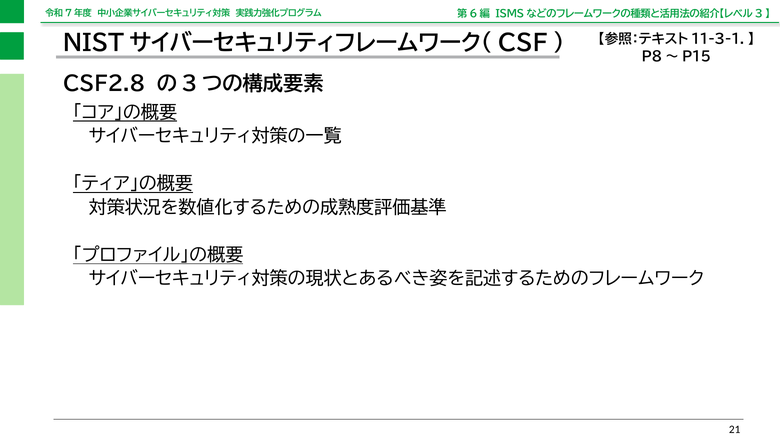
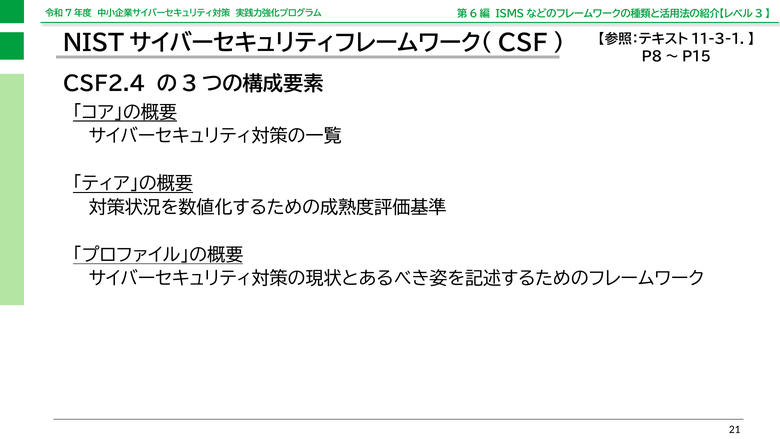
CSF2.8: CSF2.8 -> CSF2.4 (104, 84)
